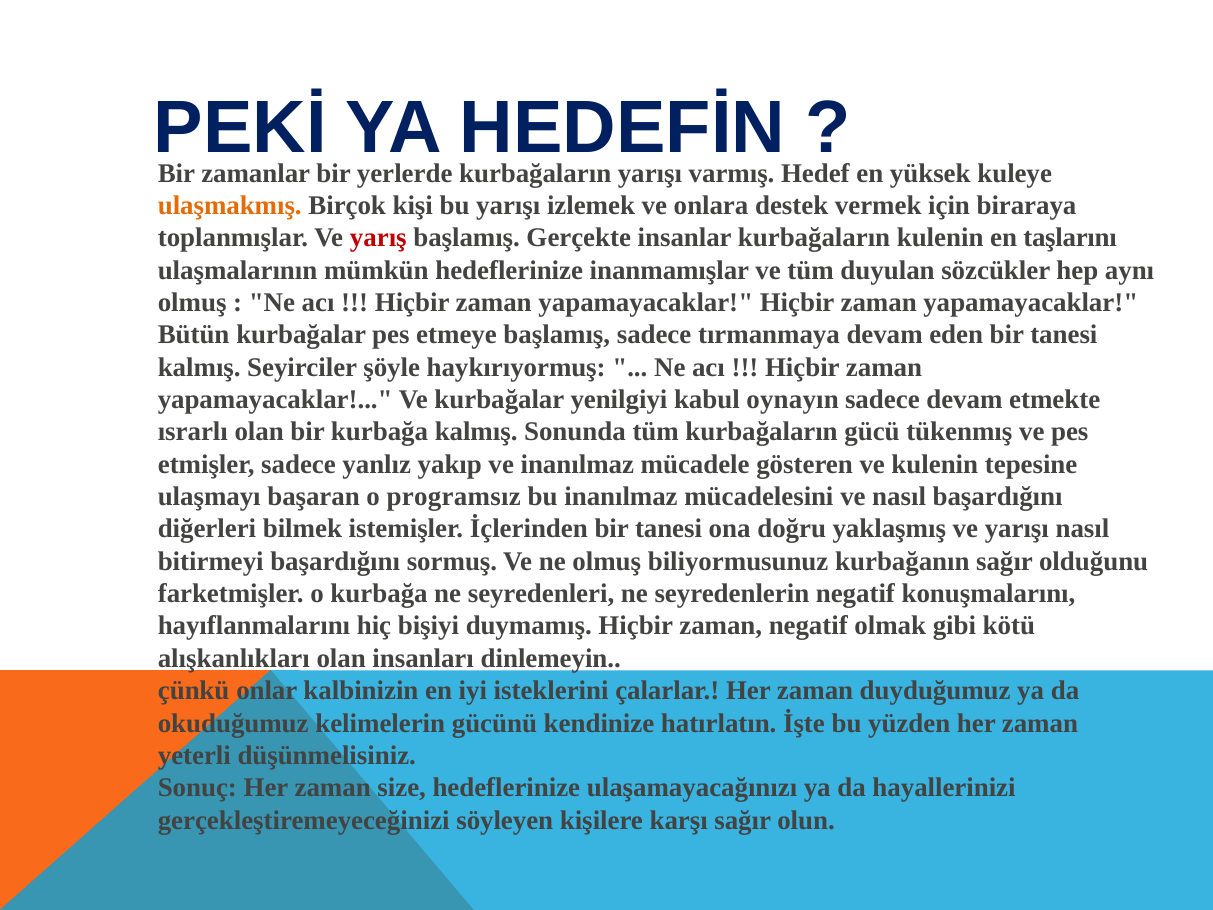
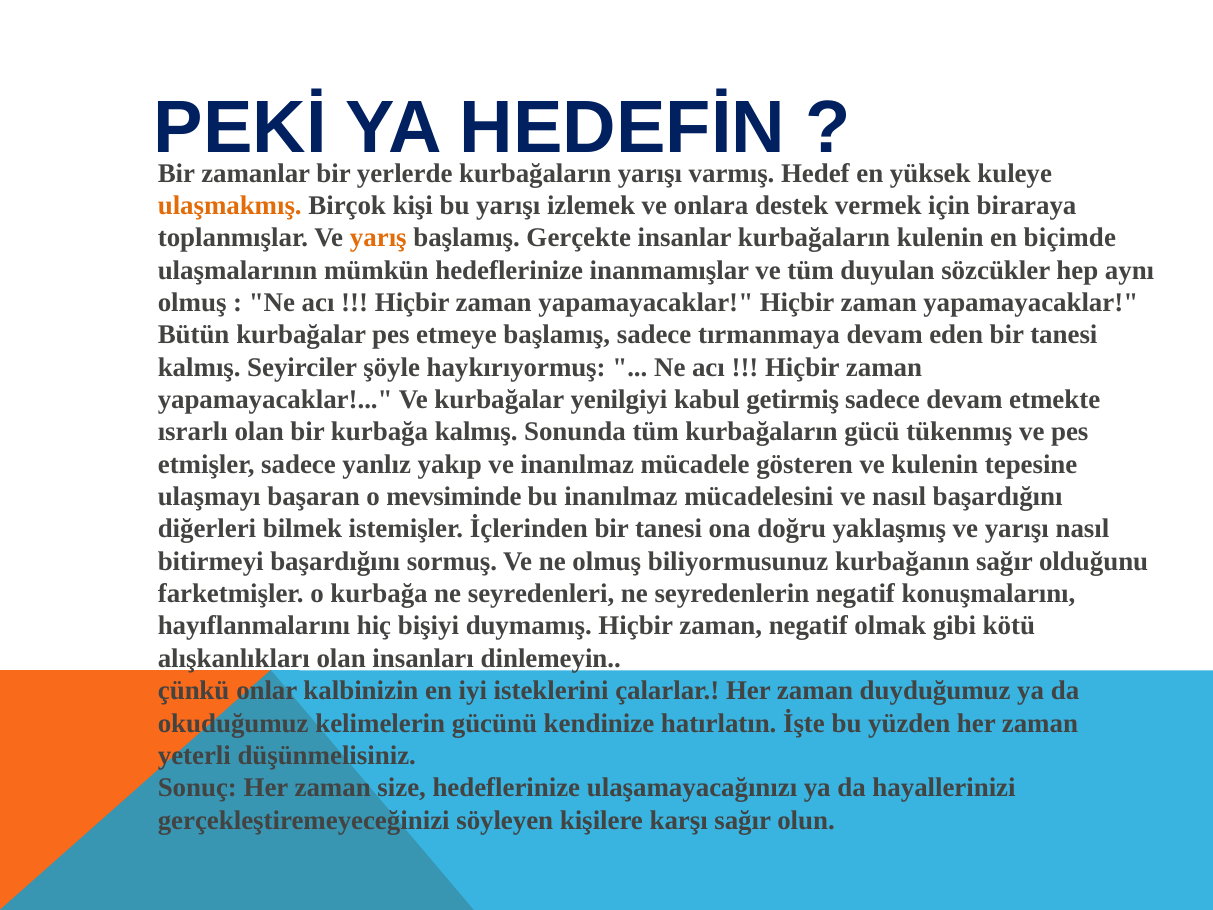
yarış colour: red -> orange (378, 238)
taşlarını: taşlarını -> biçimde (1070, 238)
oynayın: oynayın -> getirmiş (793, 400)
programsız: programsız -> mevsiminde (454, 497)
